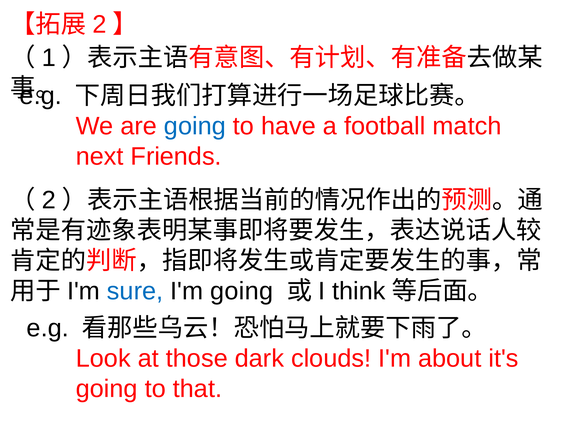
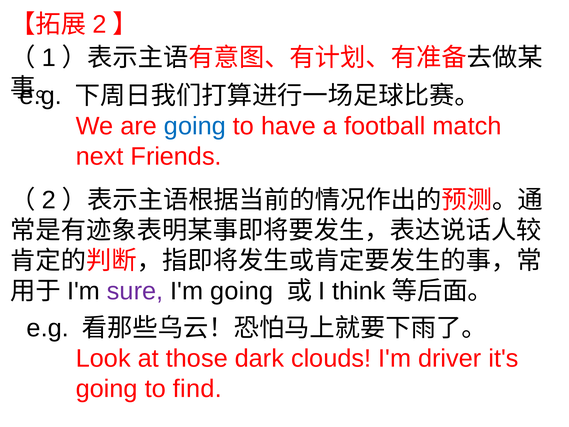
sure colour: blue -> purple (135, 291)
about: about -> driver (450, 358)
that: that -> find (197, 389)
